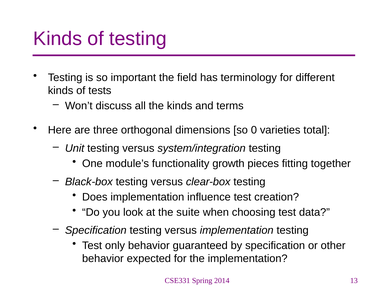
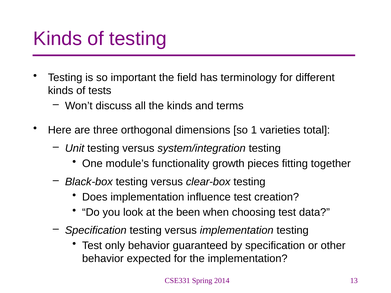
0: 0 -> 1 (254, 130)
suite: suite -> been (188, 212)
